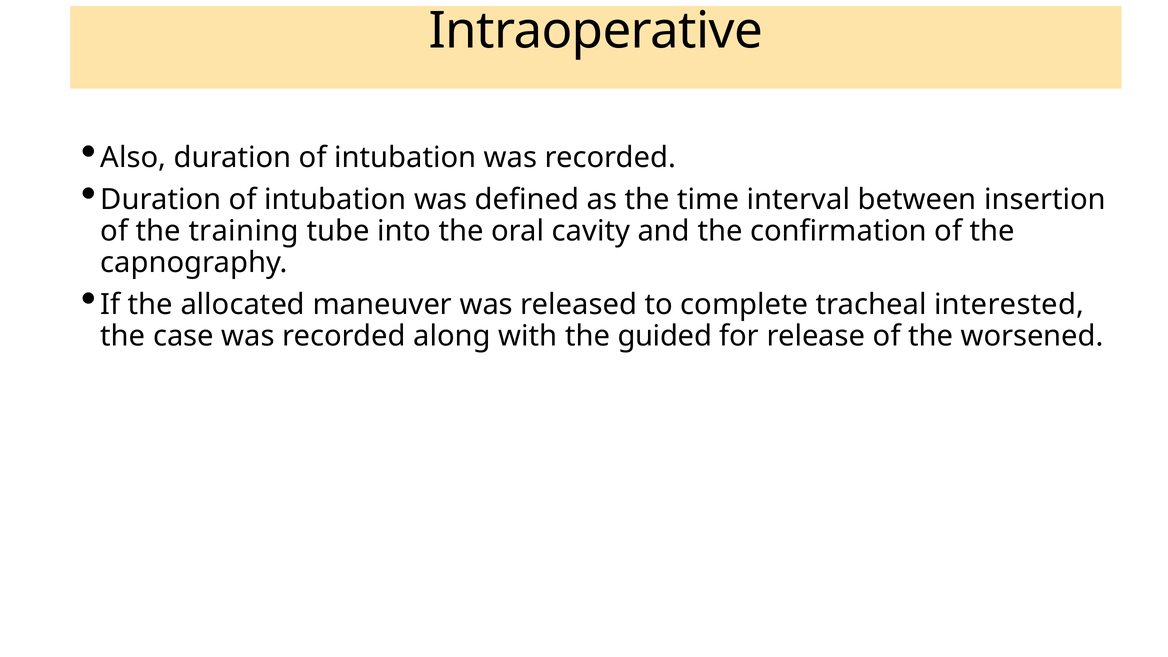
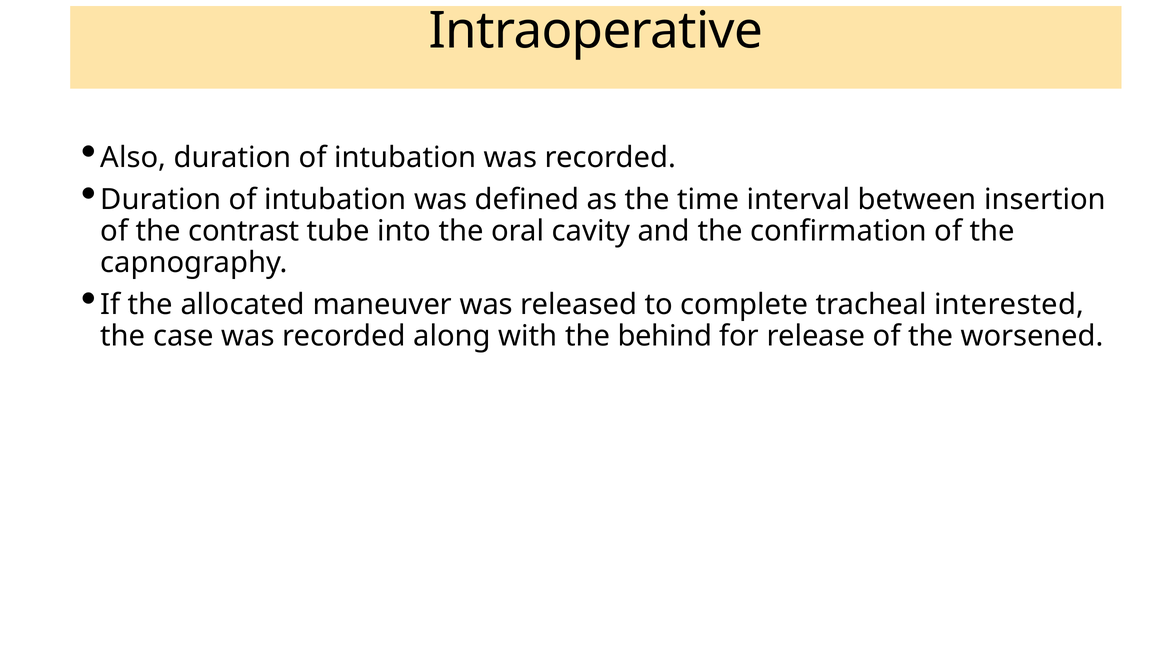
training: training -> contrast (244, 231)
guided: guided -> behind (665, 336)
